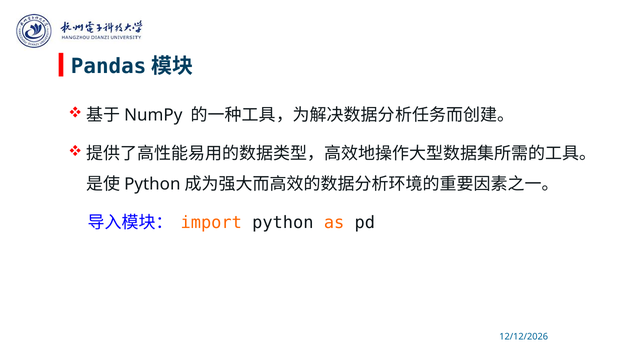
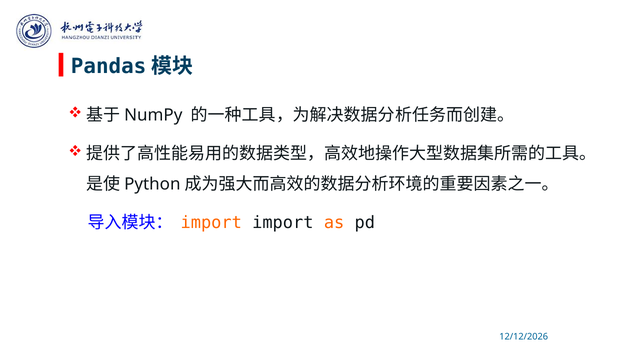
import python: python -> import (283, 222)
